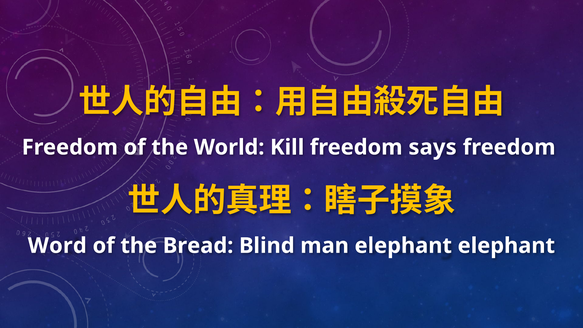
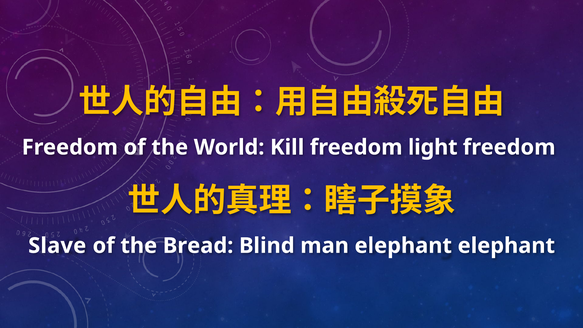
says: says -> light (433, 147)
Word: Word -> Slave (57, 246)
